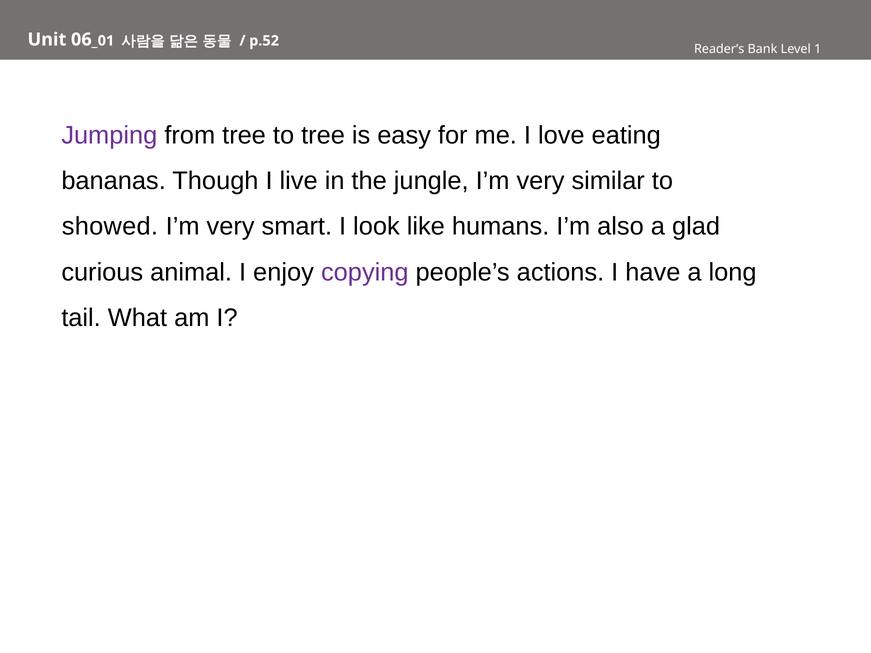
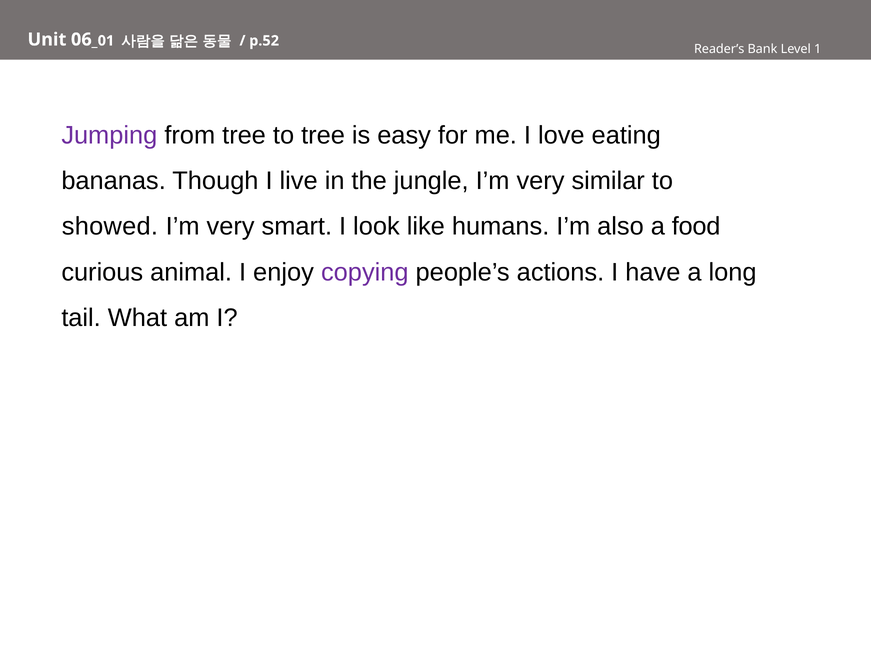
glad: glad -> food (696, 227)
